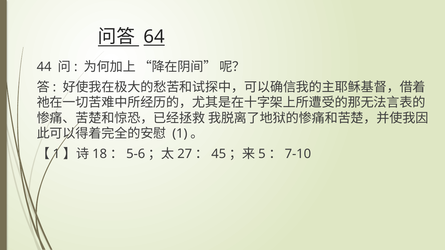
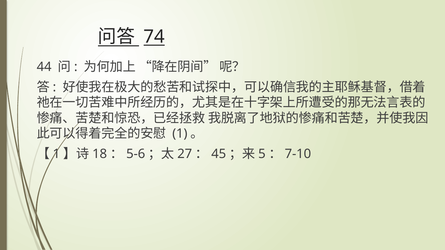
64: 64 -> 74 (154, 37)
